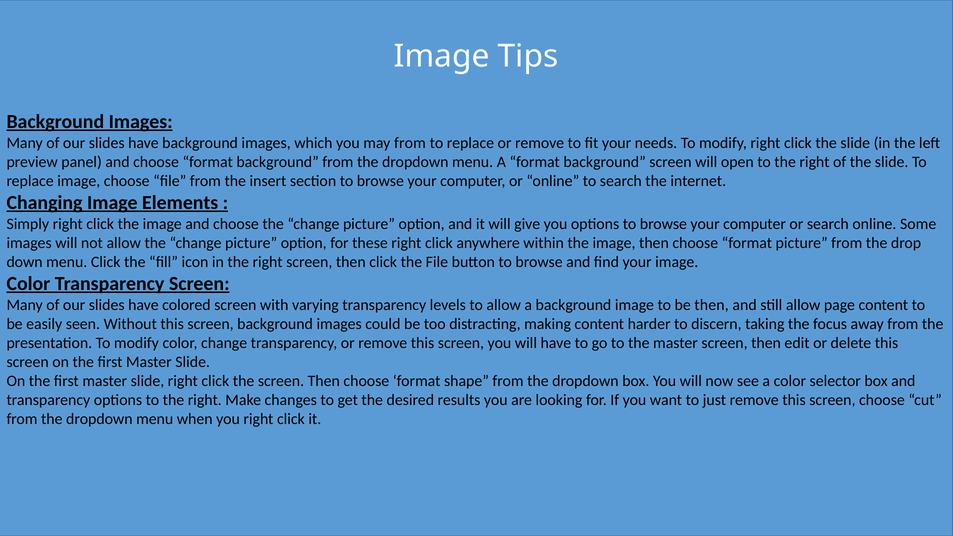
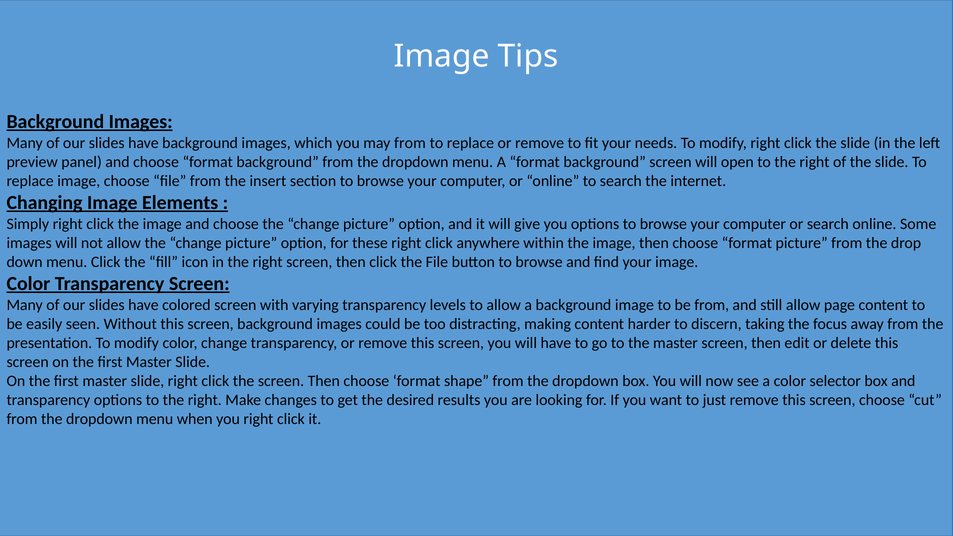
be then: then -> from (712, 305)
